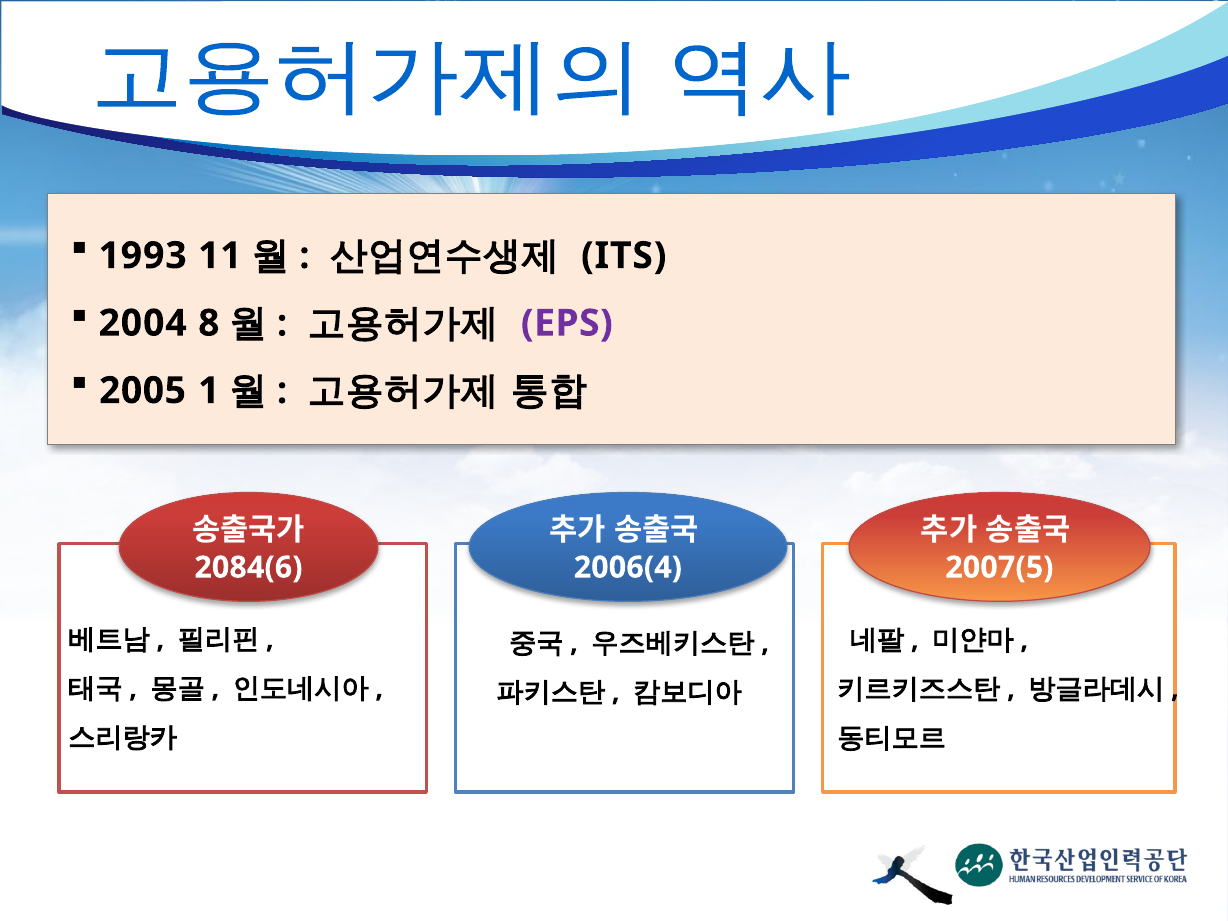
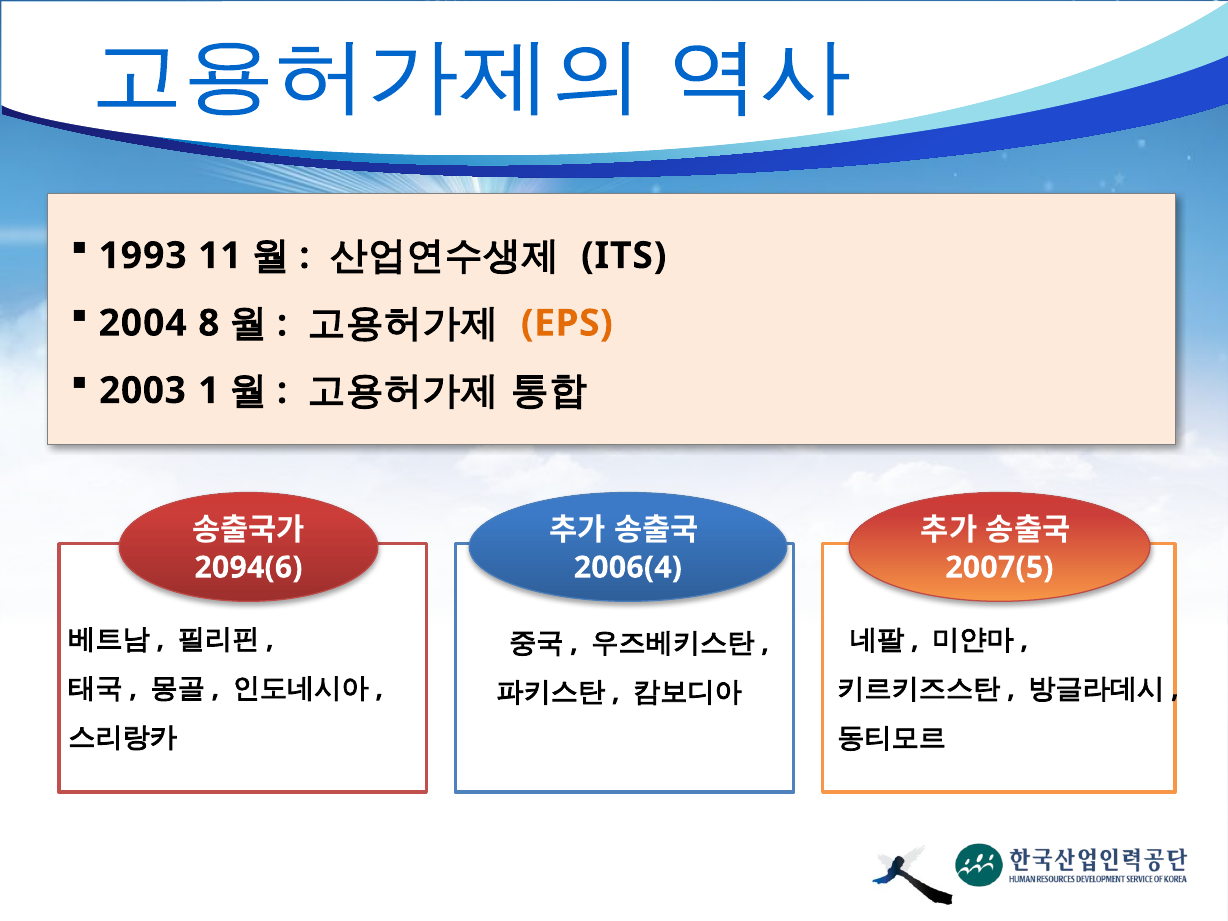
EPS colour: purple -> orange (567, 323)
2005: 2005 -> 2003 (142, 391)
2084(6: 2084(6 -> 2094(6 (248, 567)
